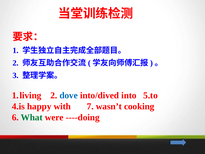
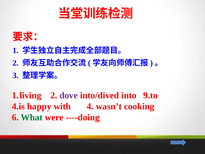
dove colour: blue -> purple (69, 95)
5.to: 5.to -> 9.to (151, 95)
7: 7 -> 4 (90, 106)
